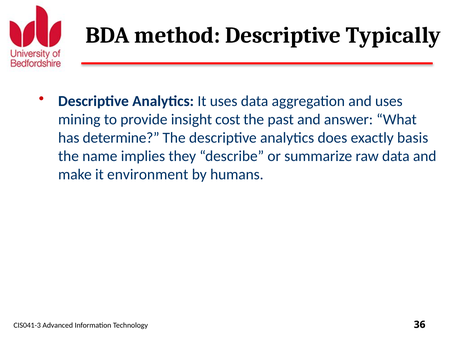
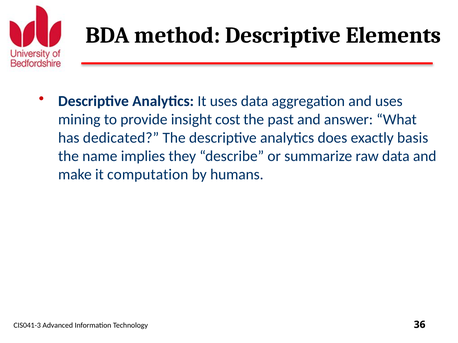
Typically: Typically -> Elements (394, 35)
determine: determine -> dedicated (121, 138)
environment: environment -> computation (148, 175)
